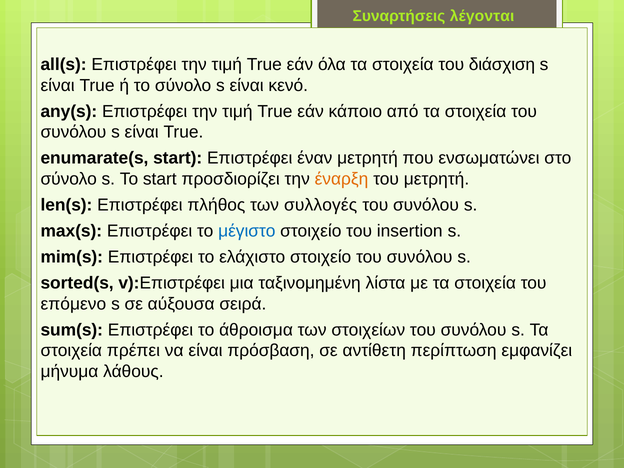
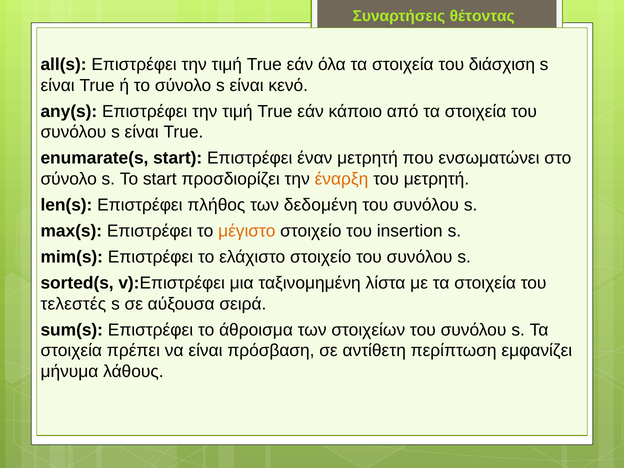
λέγονται: λέγονται -> θέτοντας (482, 16)
συλλογές: συλλογές -> δεδομένη (321, 205)
μέγιστο colour: blue -> orange (247, 231)
επόμενο: επόμενο -> τελεστές (73, 304)
